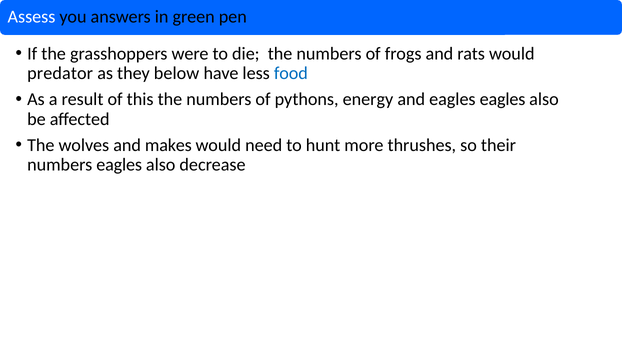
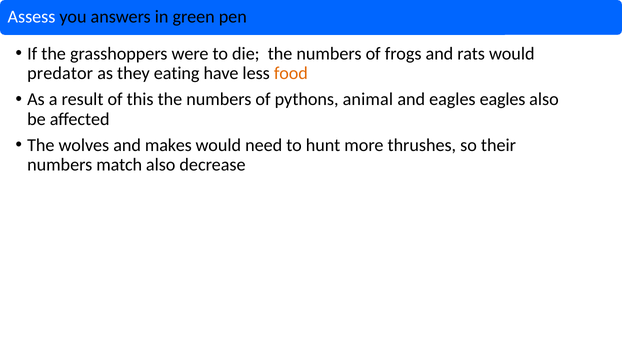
below: below -> eating (177, 73)
food colour: blue -> orange (291, 73)
energy: energy -> animal (368, 99)
numbers eagles: eagles -> match (119, 165)
